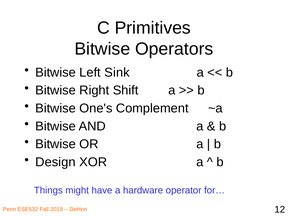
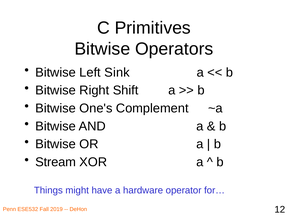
Design: Design -> Stream (56, 162)
